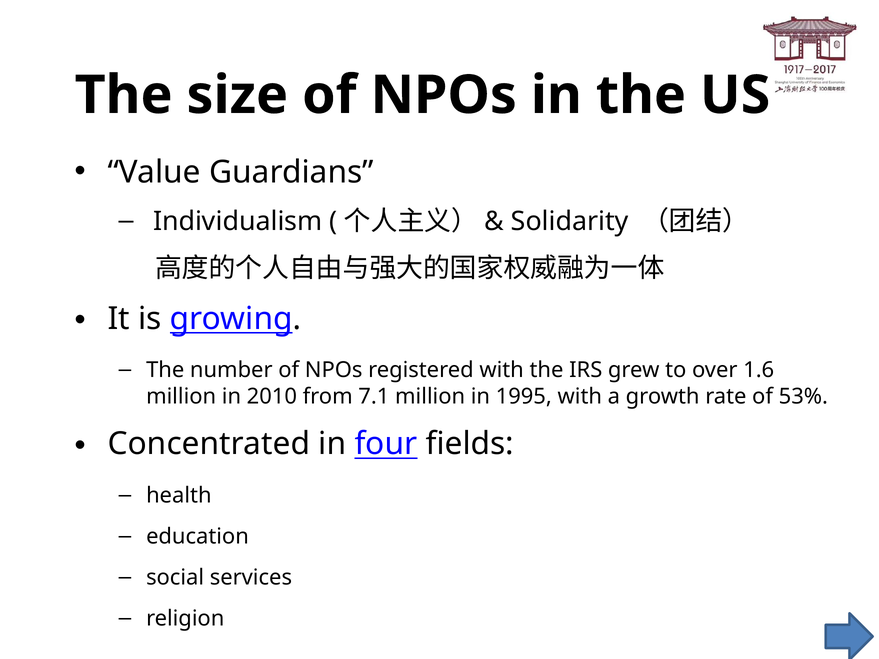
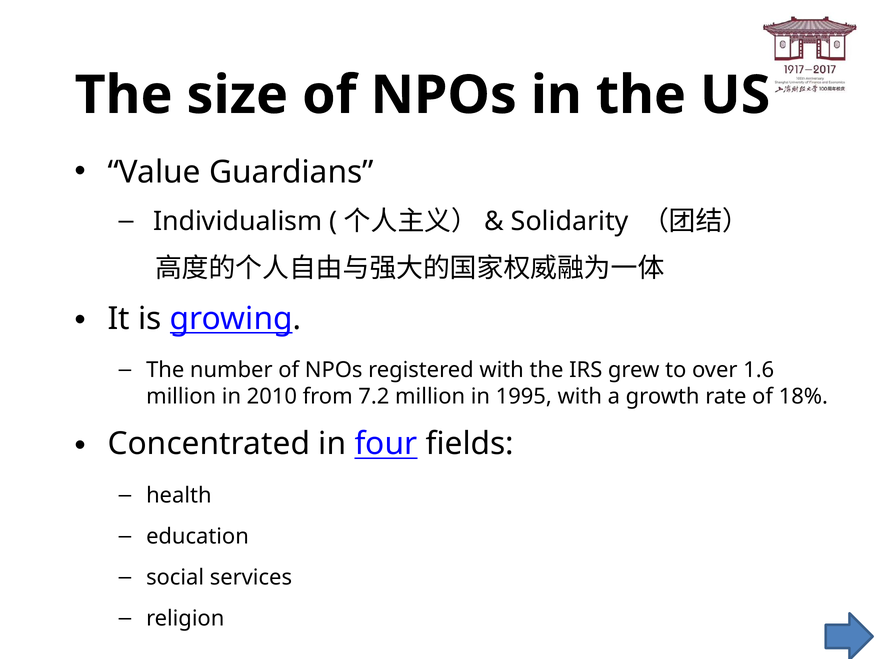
7.1: 7.1 -> 7.2 (374, 397)
53%: 53% -> 18% (803, 397)
